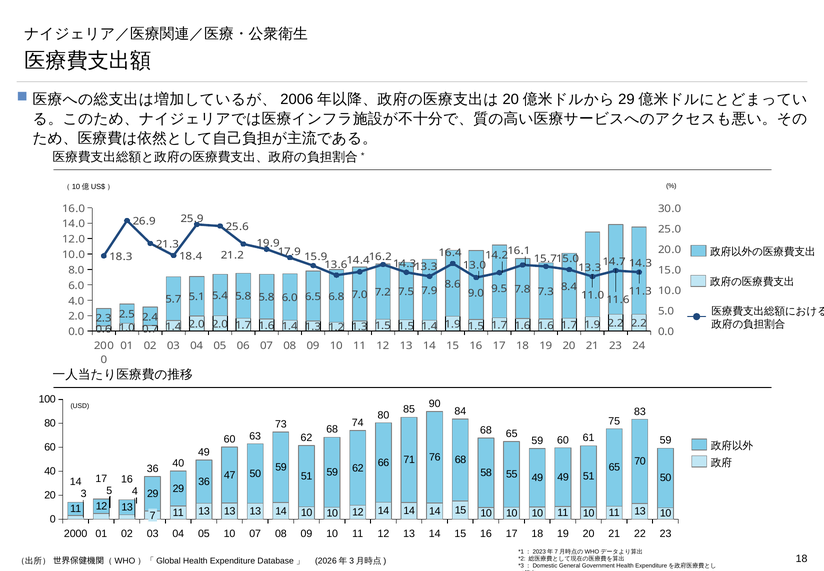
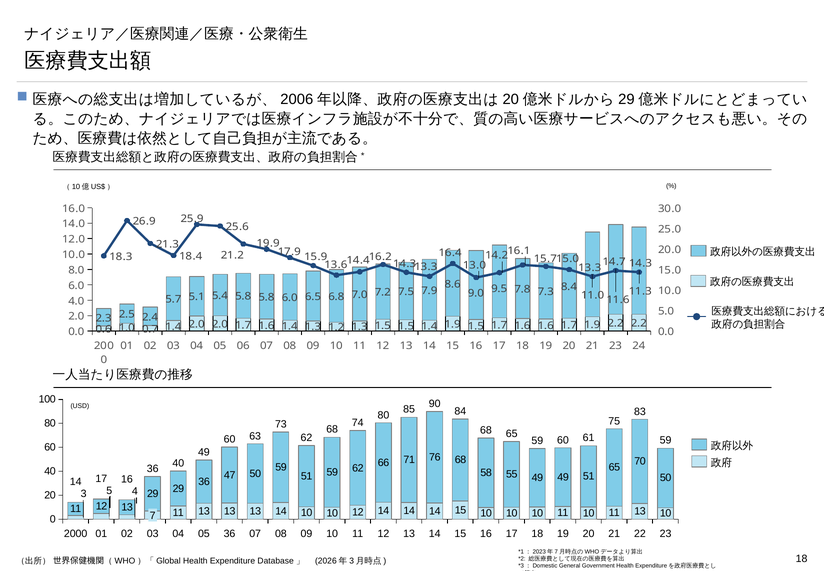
05 10: 10 -> 36 (229, 533)
